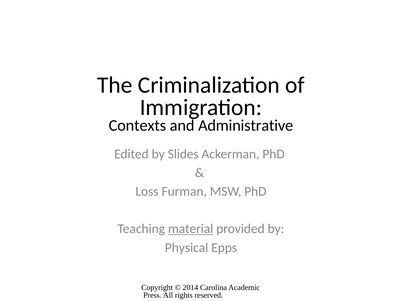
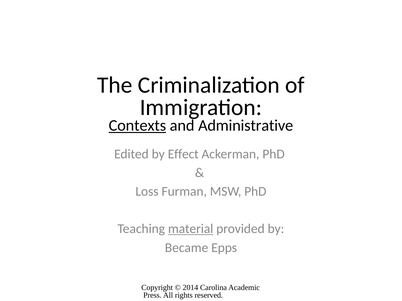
Contexts underline: none -> present (137, 126)
Slides: Slides -> Effect (183, 154)
Physical: Physical -> Became (187, 248)
